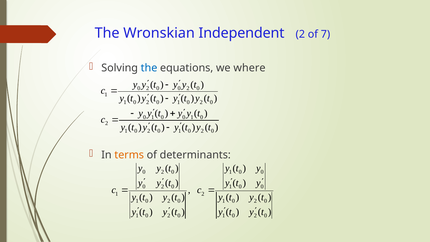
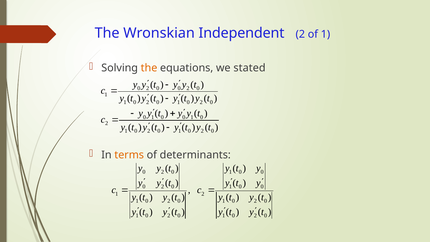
of 7: 7 -> 1 (325, 34)
the colour: blue -> orange (149, 68)
where: where -> stated (250, 68)
